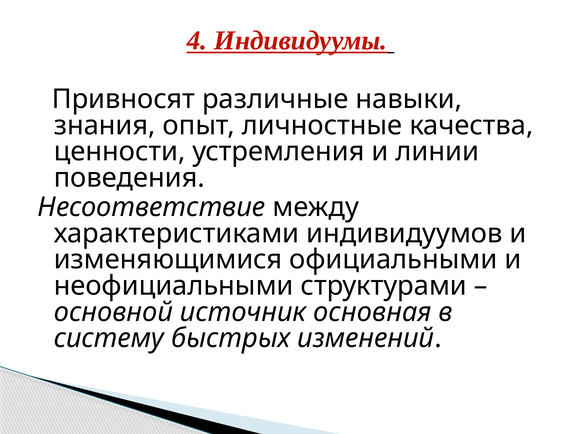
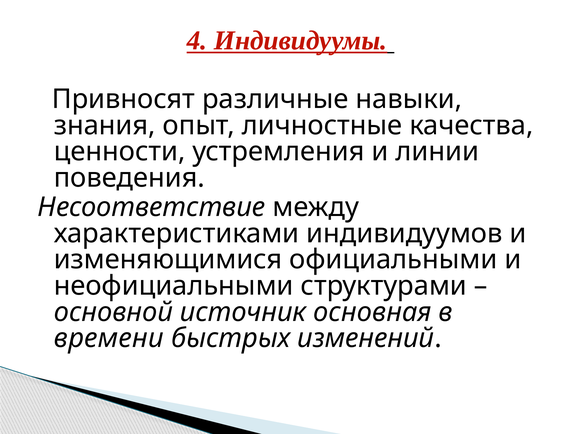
систему: систему -> времени (109, 338)
